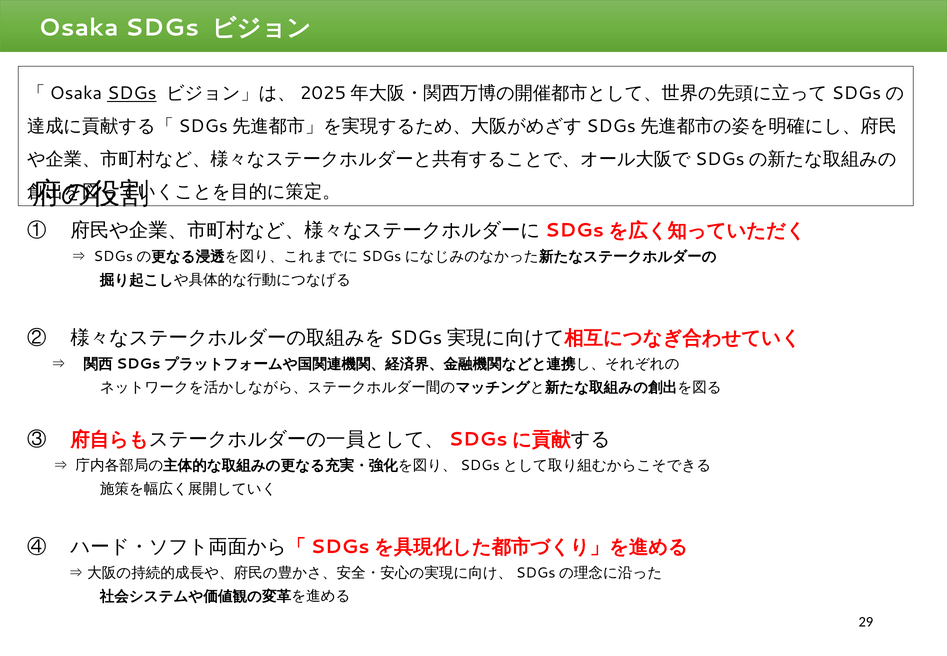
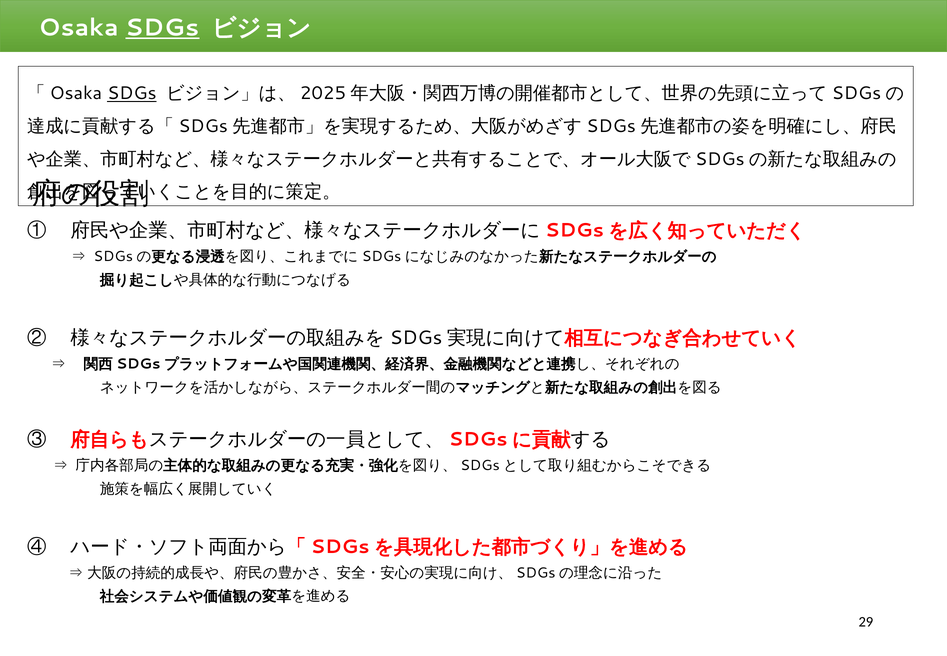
SDGs underline: none -> present (162, 28)
